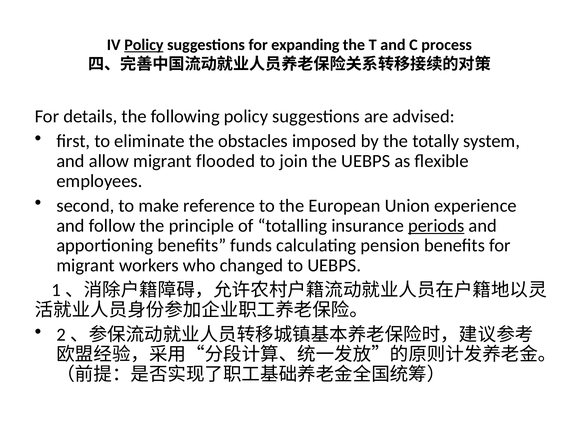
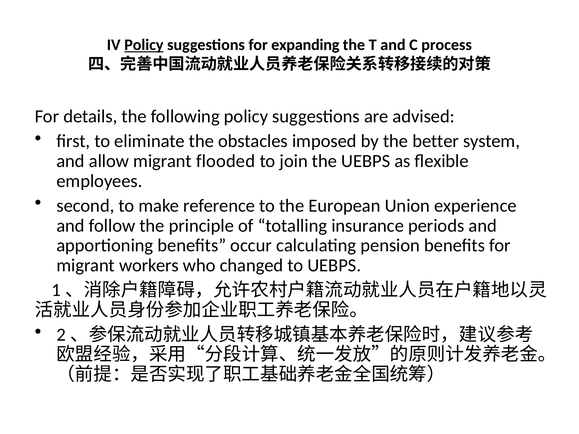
totally: totally -> better (436, 141)
periods underline: present -> none (436, 226)
funds: funds -> occur (251, 246)
